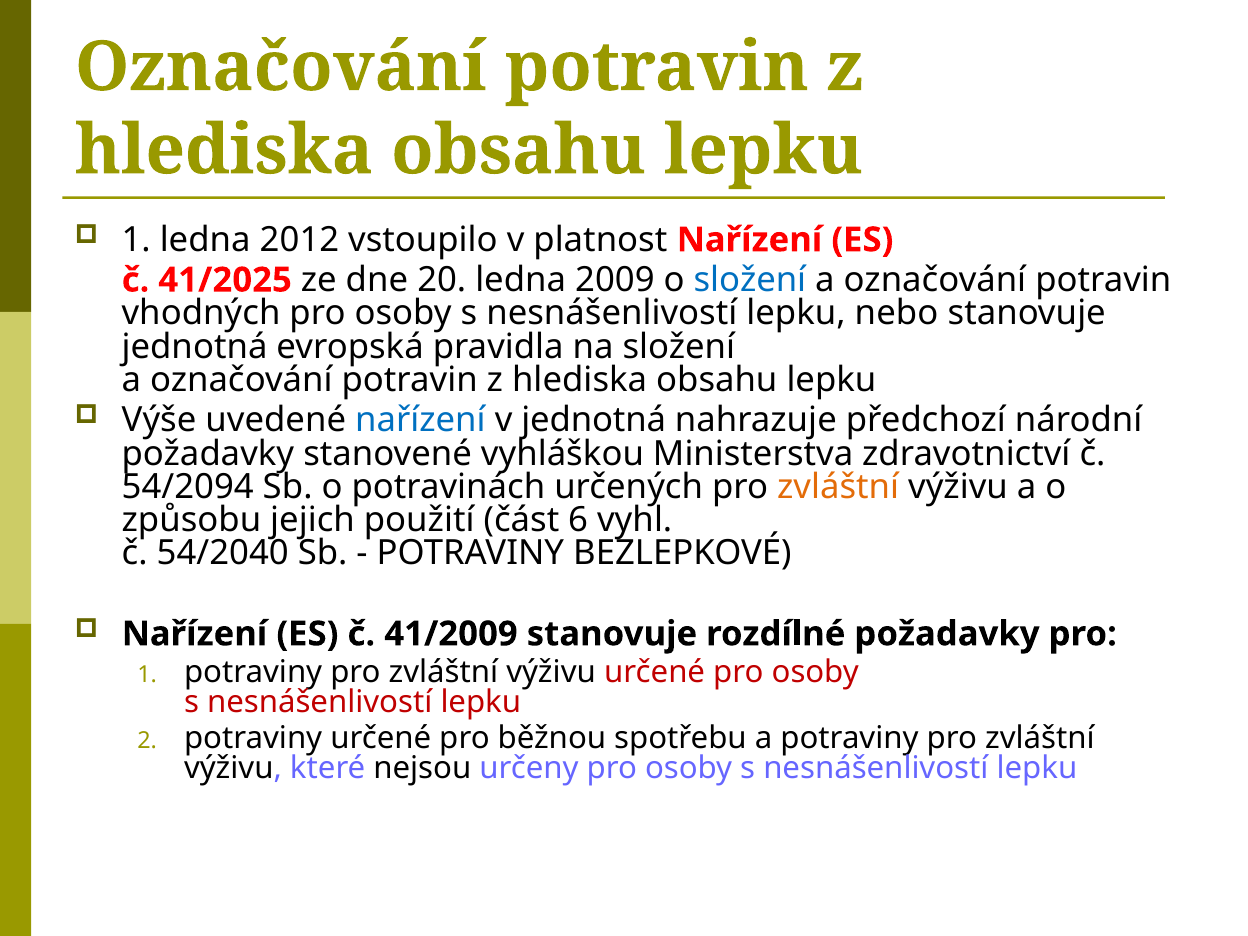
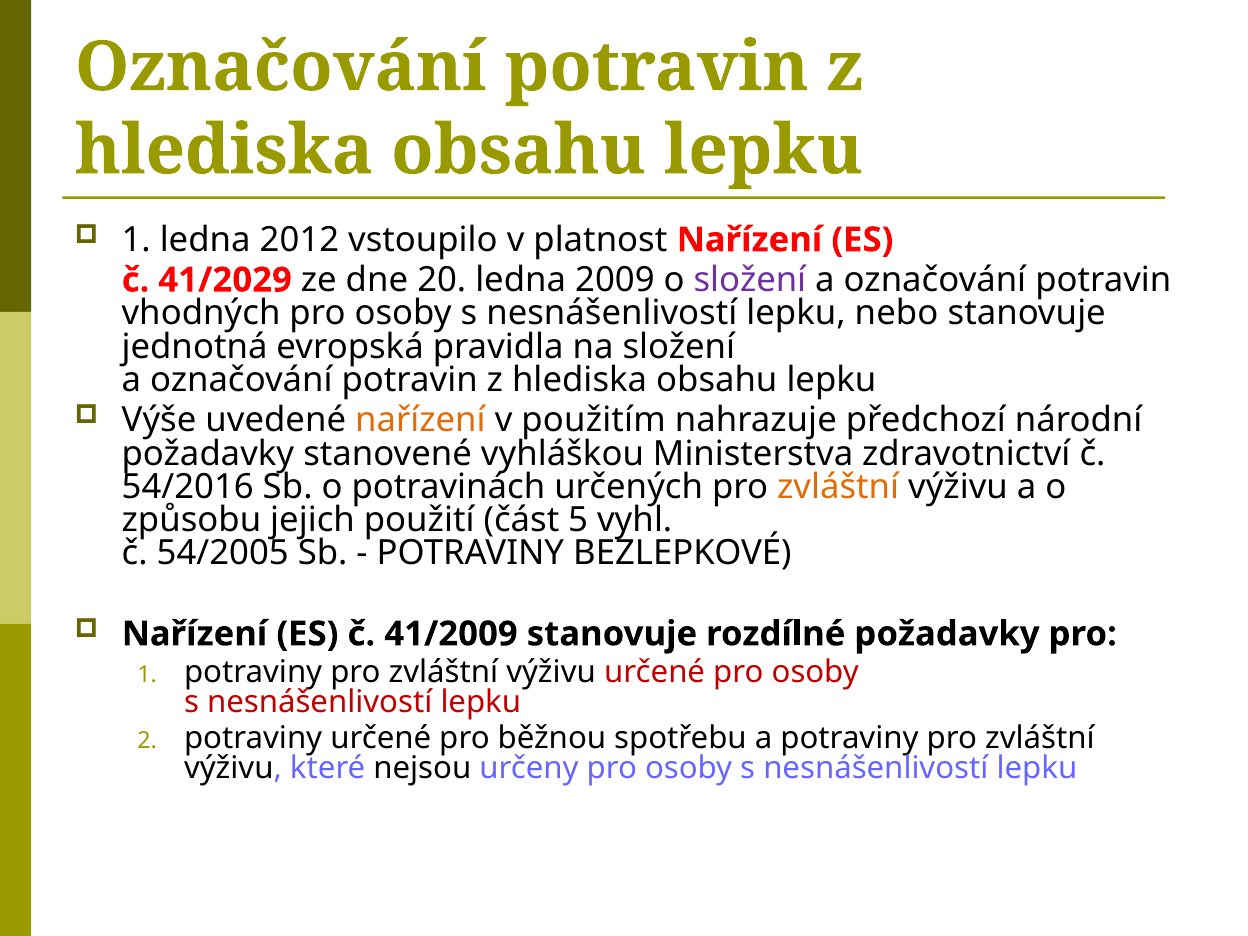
41/2025: 41/2025 -> 41/2029 (225, 280)
složení colour: blue -> purple (750, 280)
nařízení colour: blue -> orange (420, 420)
v jednotná: jednotná -> použitím (594, 420)
54/2094: 54/2094 -> 54/2016 (188, 487)
6: 6 -> 5 (578, 520)
54/2040: 54/2040 -> 54/2005 (223, 553)
